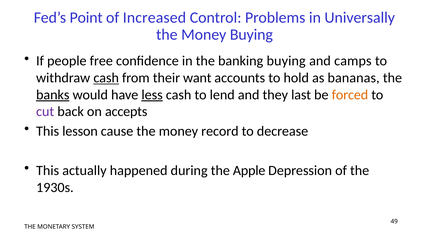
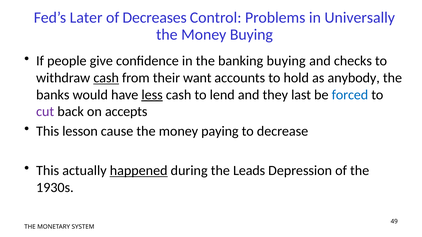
Point: Point -> Later (86, 18)
Increased: Increased -> Decreases (155, 18)
free: free -> give (101, 61)
camps: camps -> checks (353, 61)
bananas: bananas -> anybody (354, 78)
banks underline: present -> none (53, 95)
forced colour: orange -> blue (350, 95)
record: record -> paying (220, 131)
happened underline: none -> present (139, 171)
Apple: Apple -> Leads (249, 171)
